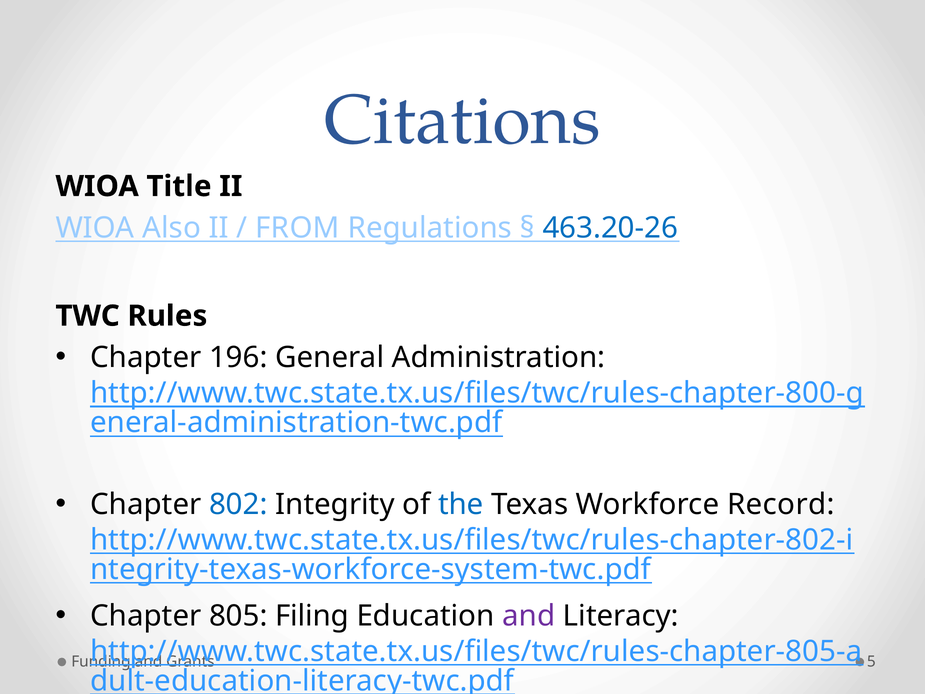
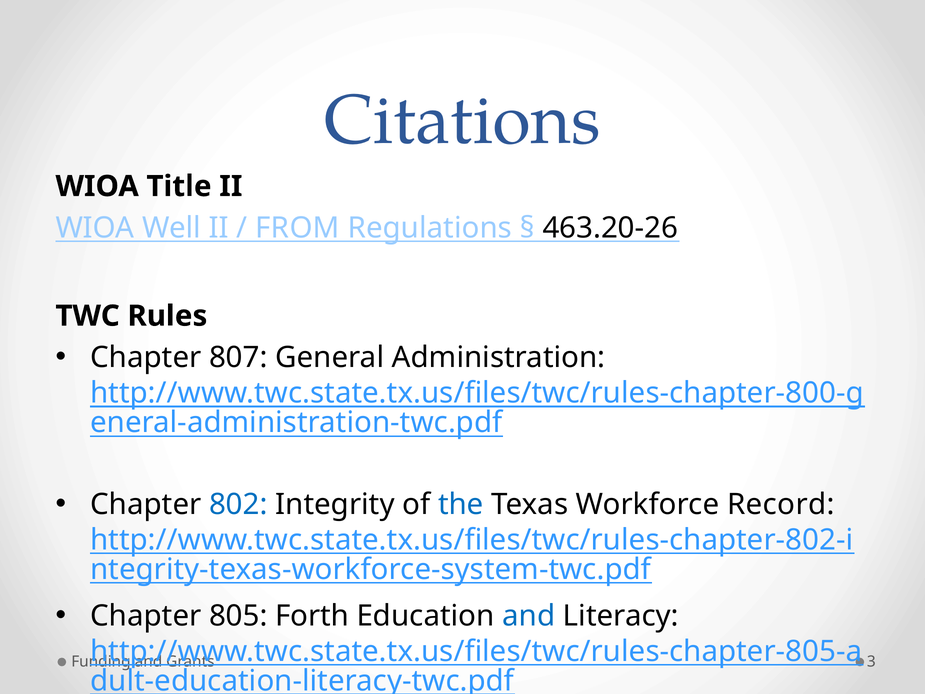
Also: Also -> Well (172, 228)
463.20-26 colour: blue -> black (610, 228)
196: 196 -> 807 (238, 357)
Filing: Filing -> Forth (312, 616)
and colour: purple -> blue (529, 616)
5: 5 -> 3 (871, 661)
